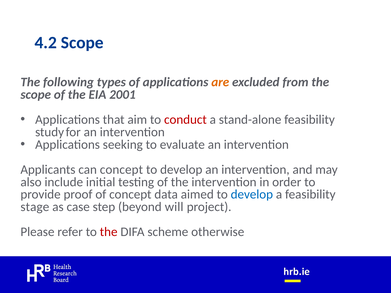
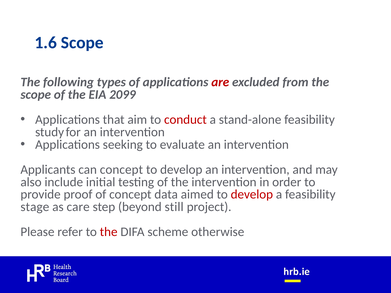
4.2: 4.2 -> 1.6 (46, 43)
are colour: orange -> red (220, 82)
2001: 2001 -> 2099 (122, 95)
develop colour: blue -> red (252, 195)
case: case -> care (78, 207)
will: will -> still (174, 207)
